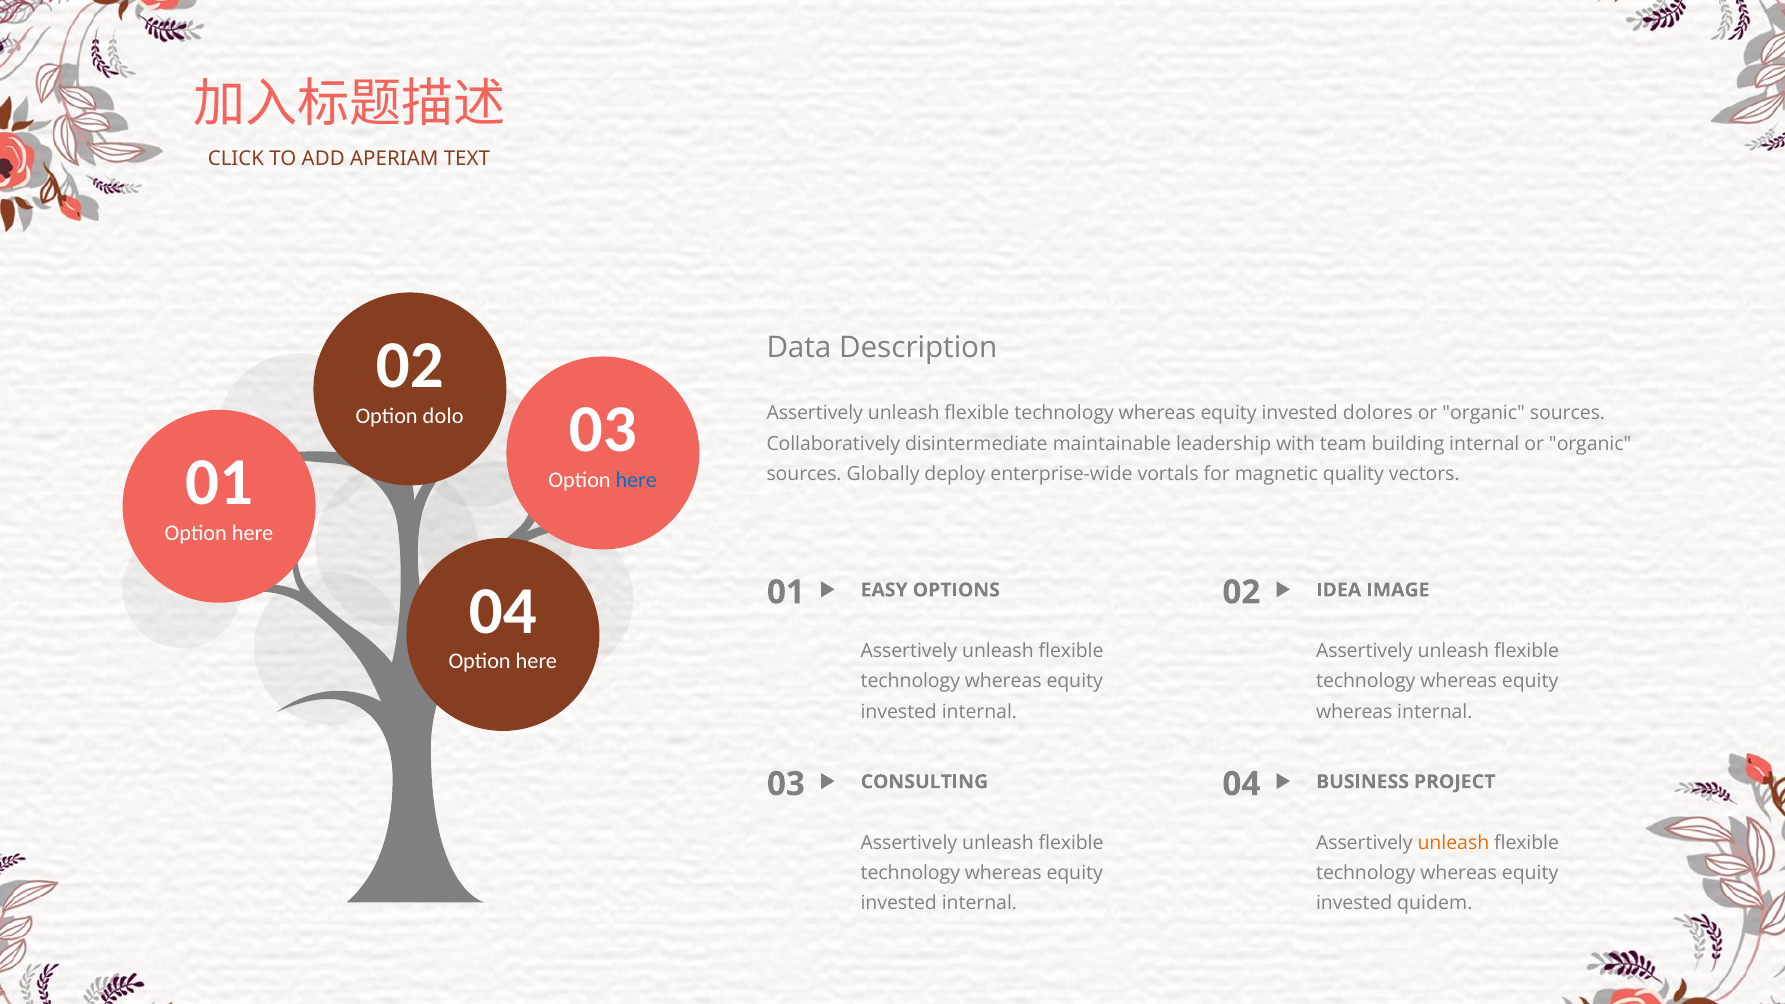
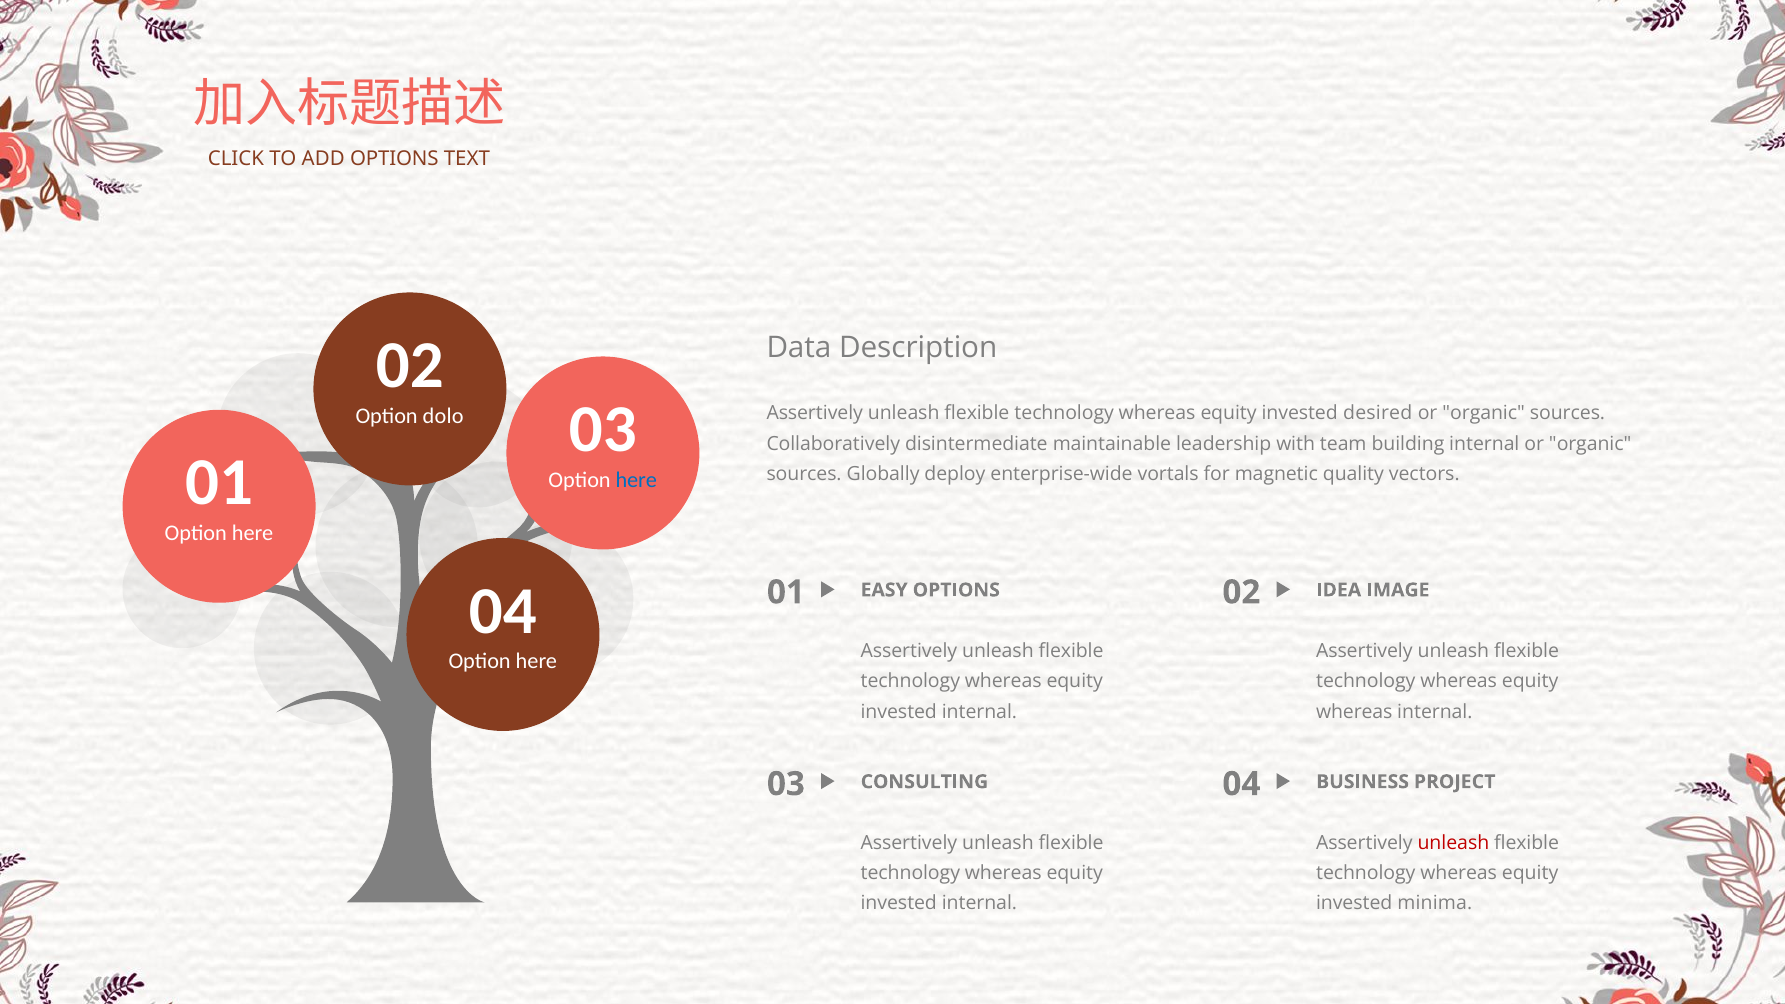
ADD APERIAM: APERIAM -> OPTIONS (394, 158)
dolores: dolores -> desired (1378, 414)
unleash colour: orange -> red (1453, 843)
quidem: quidem -> minima (1435, 904)
